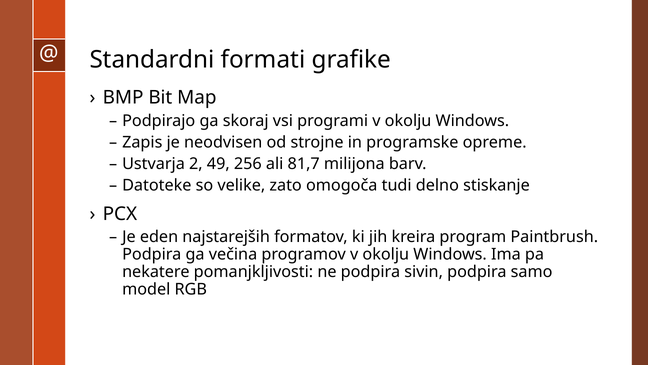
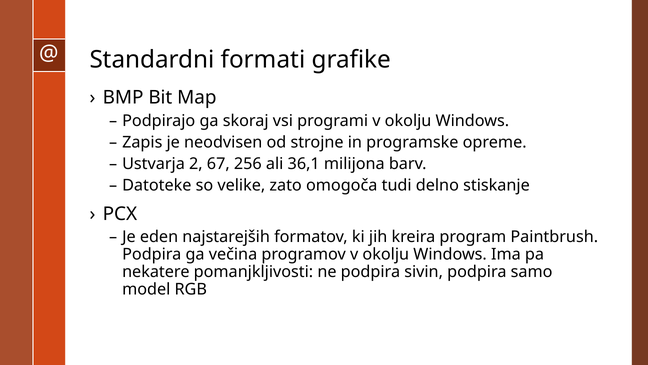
49: 49 -> 67 (218, 164)
81,7: 81,7 -> 36,1 (304, 164)
